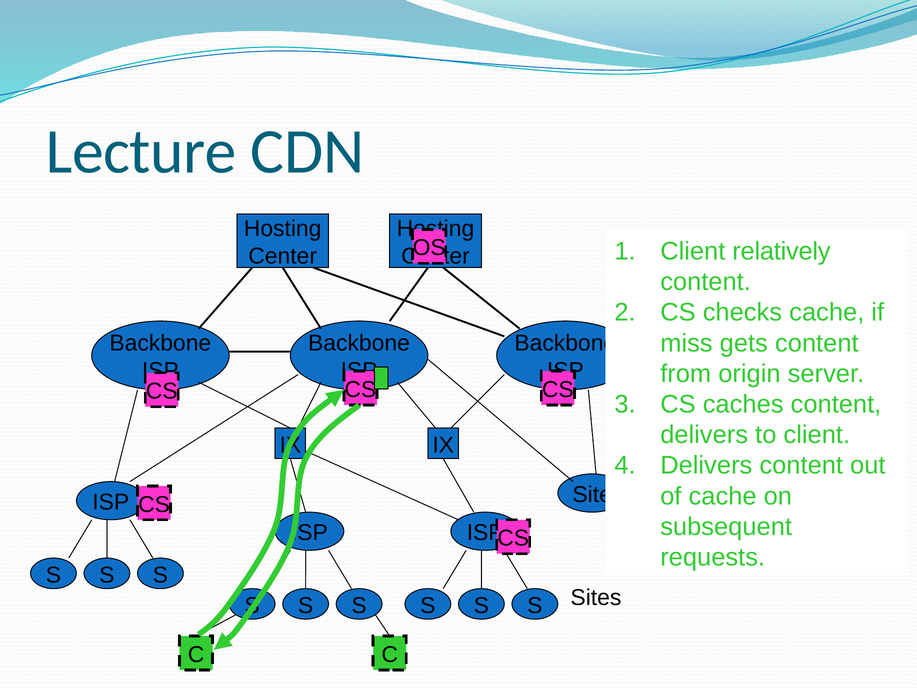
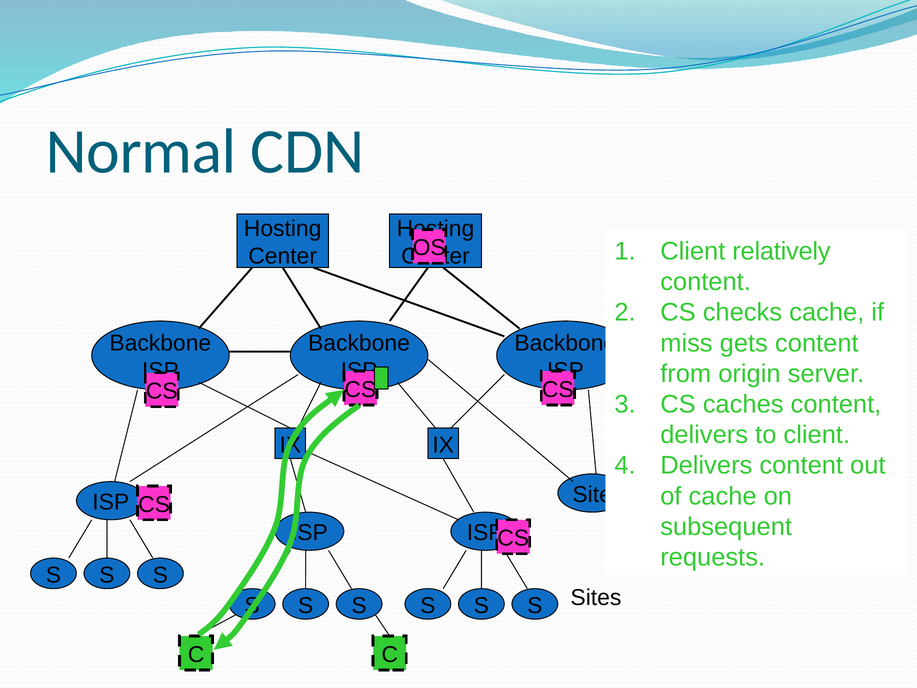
Lecture: Lecture -> Normal (141, 151)
